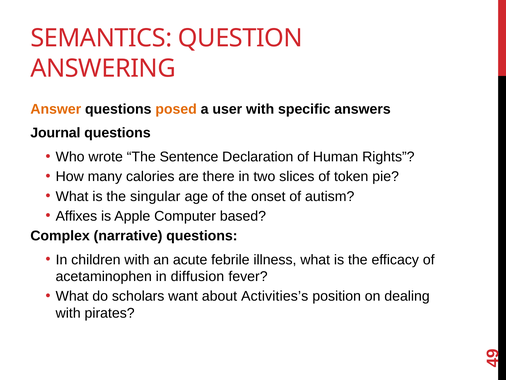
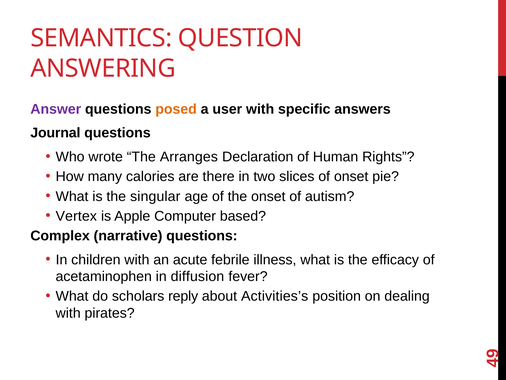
Answer colour: orange -> purple (56, 109)
Sentence: Sentence -> Arranges (189, 157)
of token: token -> onset (351, 176)
Affixes: Affixes -> Vertex (76, 216)
want: want -> reply (183, 296)
